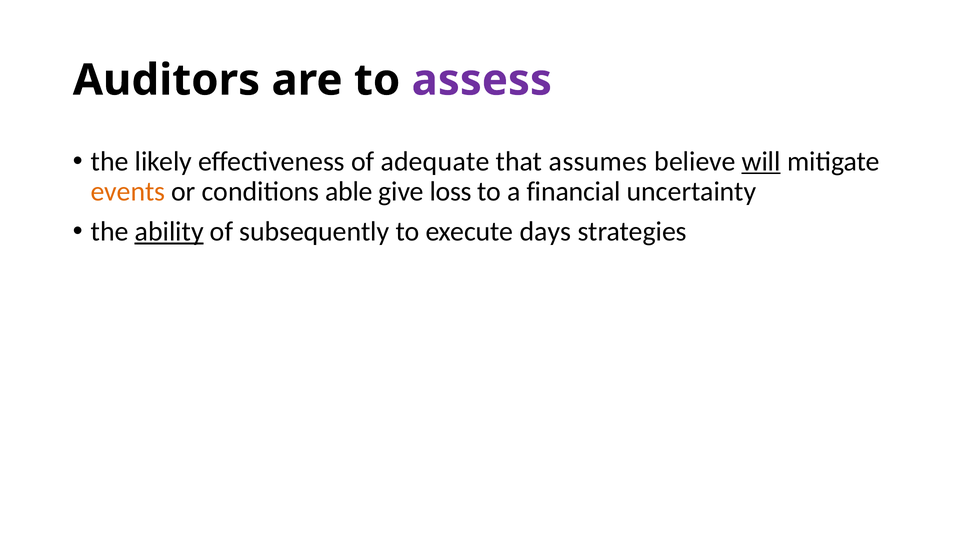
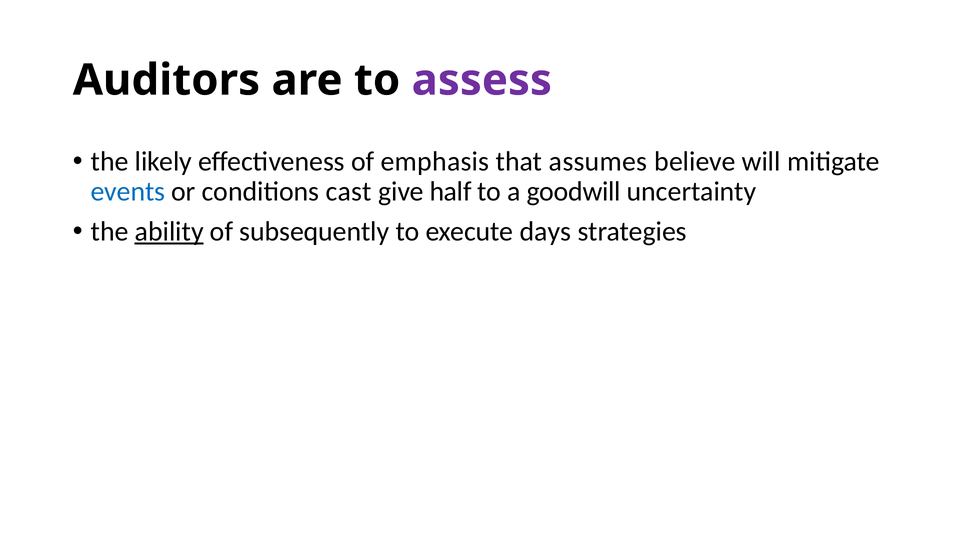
adequate: adequate -> emphasis (435, 161)
will underline: present -> none (761, 161)
events colour: orange -> blue (128, 192)
able: able -> cast (349, 192)
loss: loss -> half (451, 192)
financial: financial -> goodwill (574, 192)
